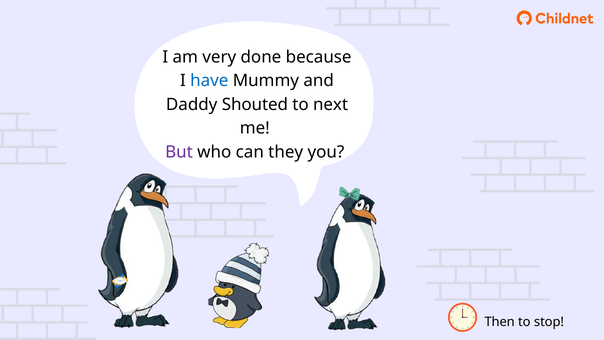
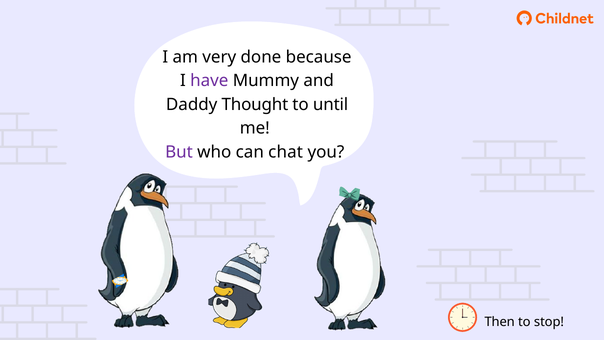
have colour: blue -> purple (209, 81)
Shouted: Shouted -> Thought (255, 105)
next: next -> until (331, 105)
they: they -> chat (286, 152)
